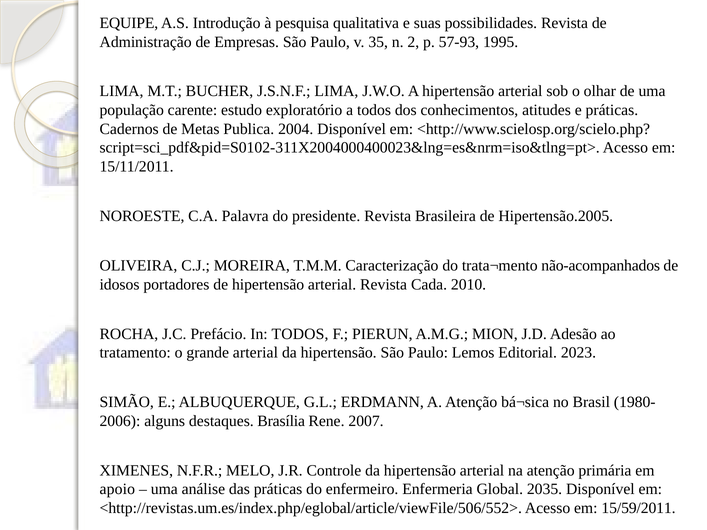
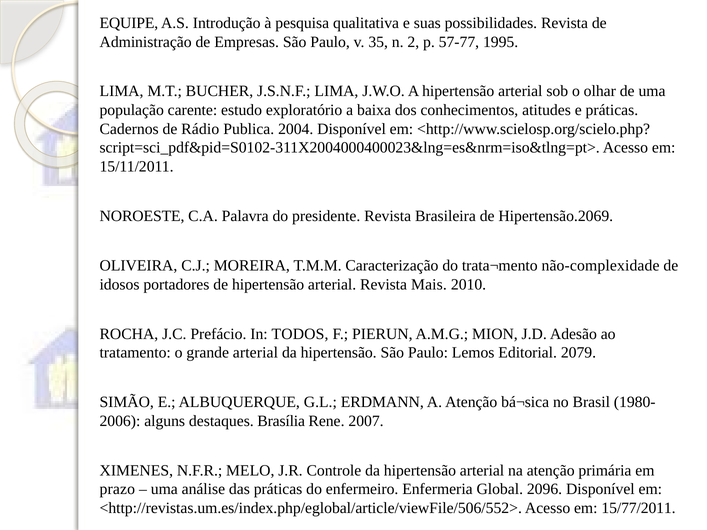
57-93: 57-93 -> 57-77 (459, 42)
a todos: todos -> baixa (374, 110)
Metas: Metas -> Rádio (200, 129)
Hipertensão.2005: Hipertensão.2005 -> Hipertensão.2069 (556, 216)
não-acompanhados: não-acompanhados -> não-complexidade (601, 266)
Cada: Cada -> Mais (429, 285)
2023: 2023 -> 2079 (578, 353)
apoio: apoio -> prazo (117, 490)
2035: 2035 -> 2096 (545, 490)
15/59/2011: 15/59/2011 -> 15/77/2011 (639, 508)
